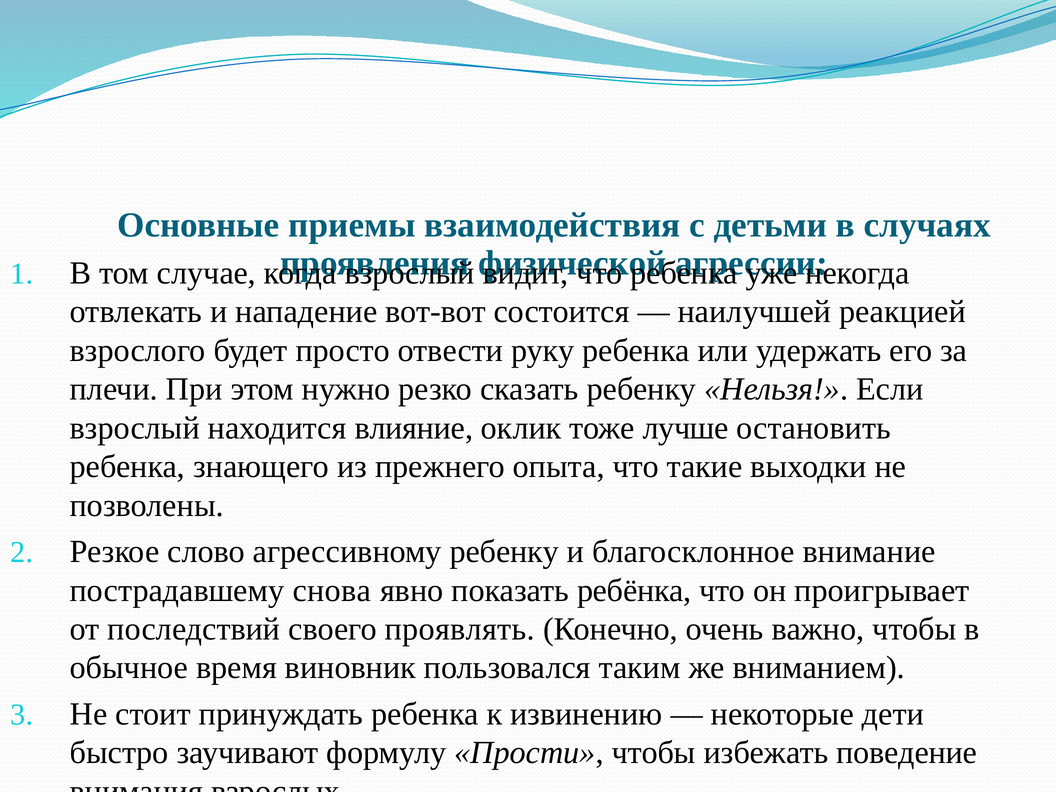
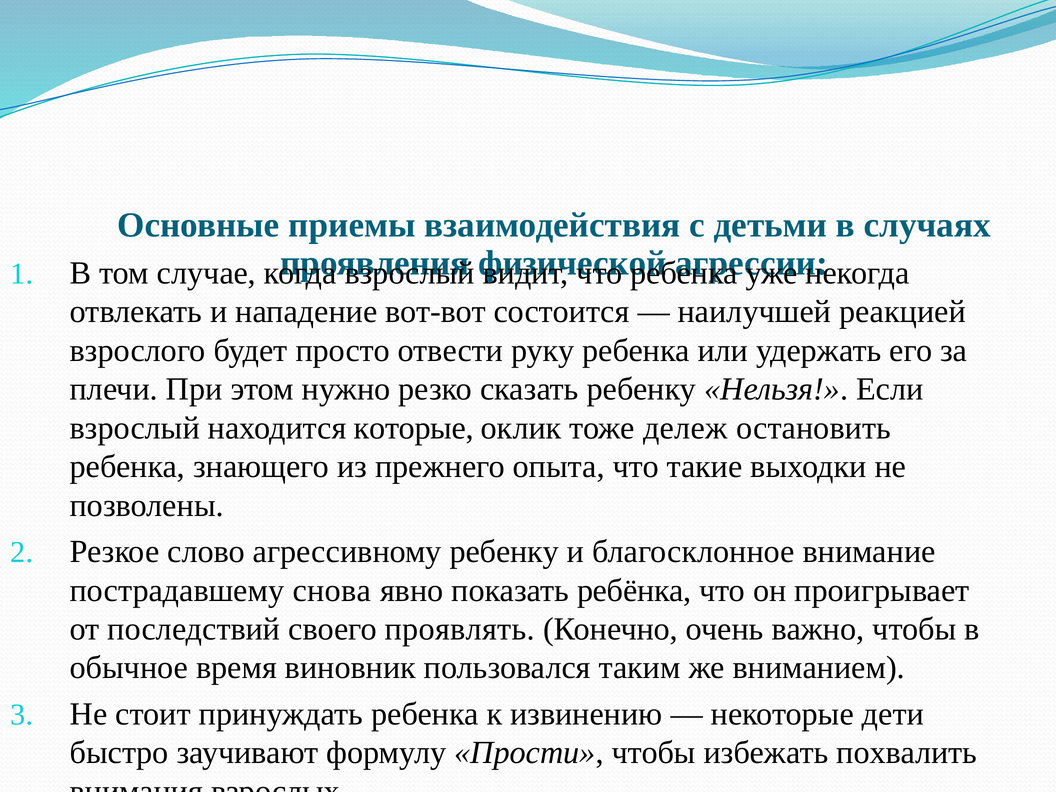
влияние: влияние -> которые (414, 428)
лучше: лучше -> дележ (685, 428)
поведение: поведение -> похвалить (907, 753)
